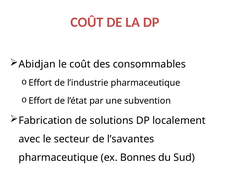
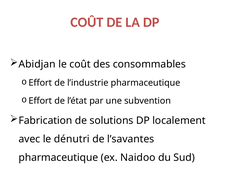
secteur: secteur -> dénutri (72, 139)
Bonnes: Bonnes -> Naidoo (138, 157)
